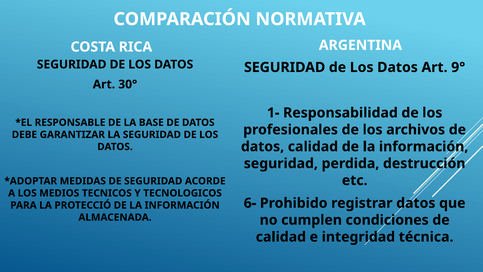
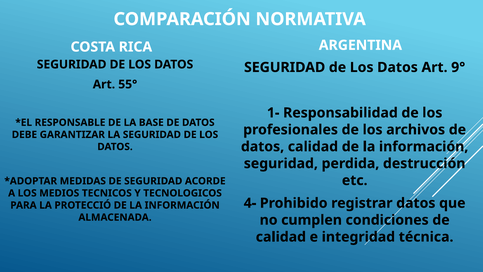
30°: 30° -> 55° (128, 84)
6-: 6- -> 4- (250, 203)
